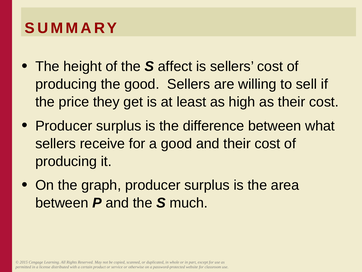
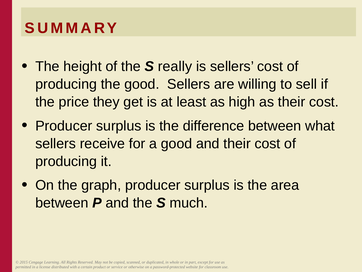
affect: affect -> really (175, 66)
